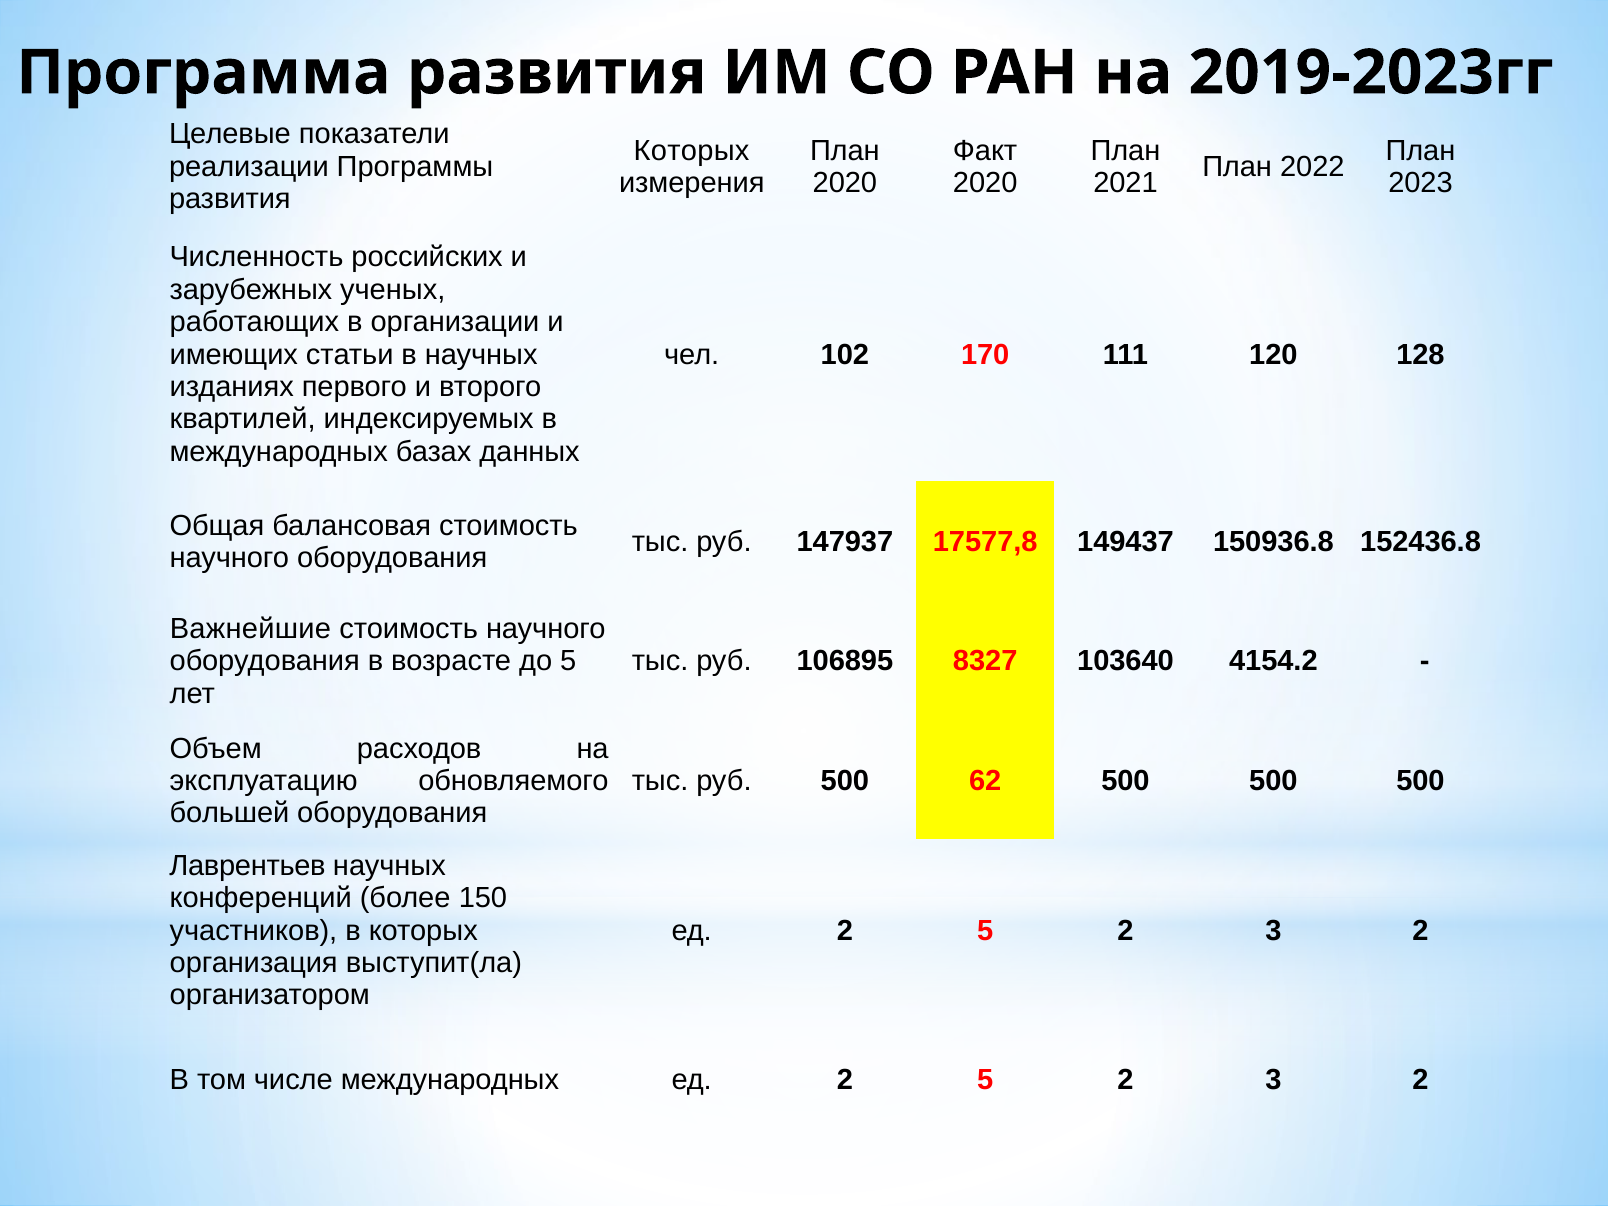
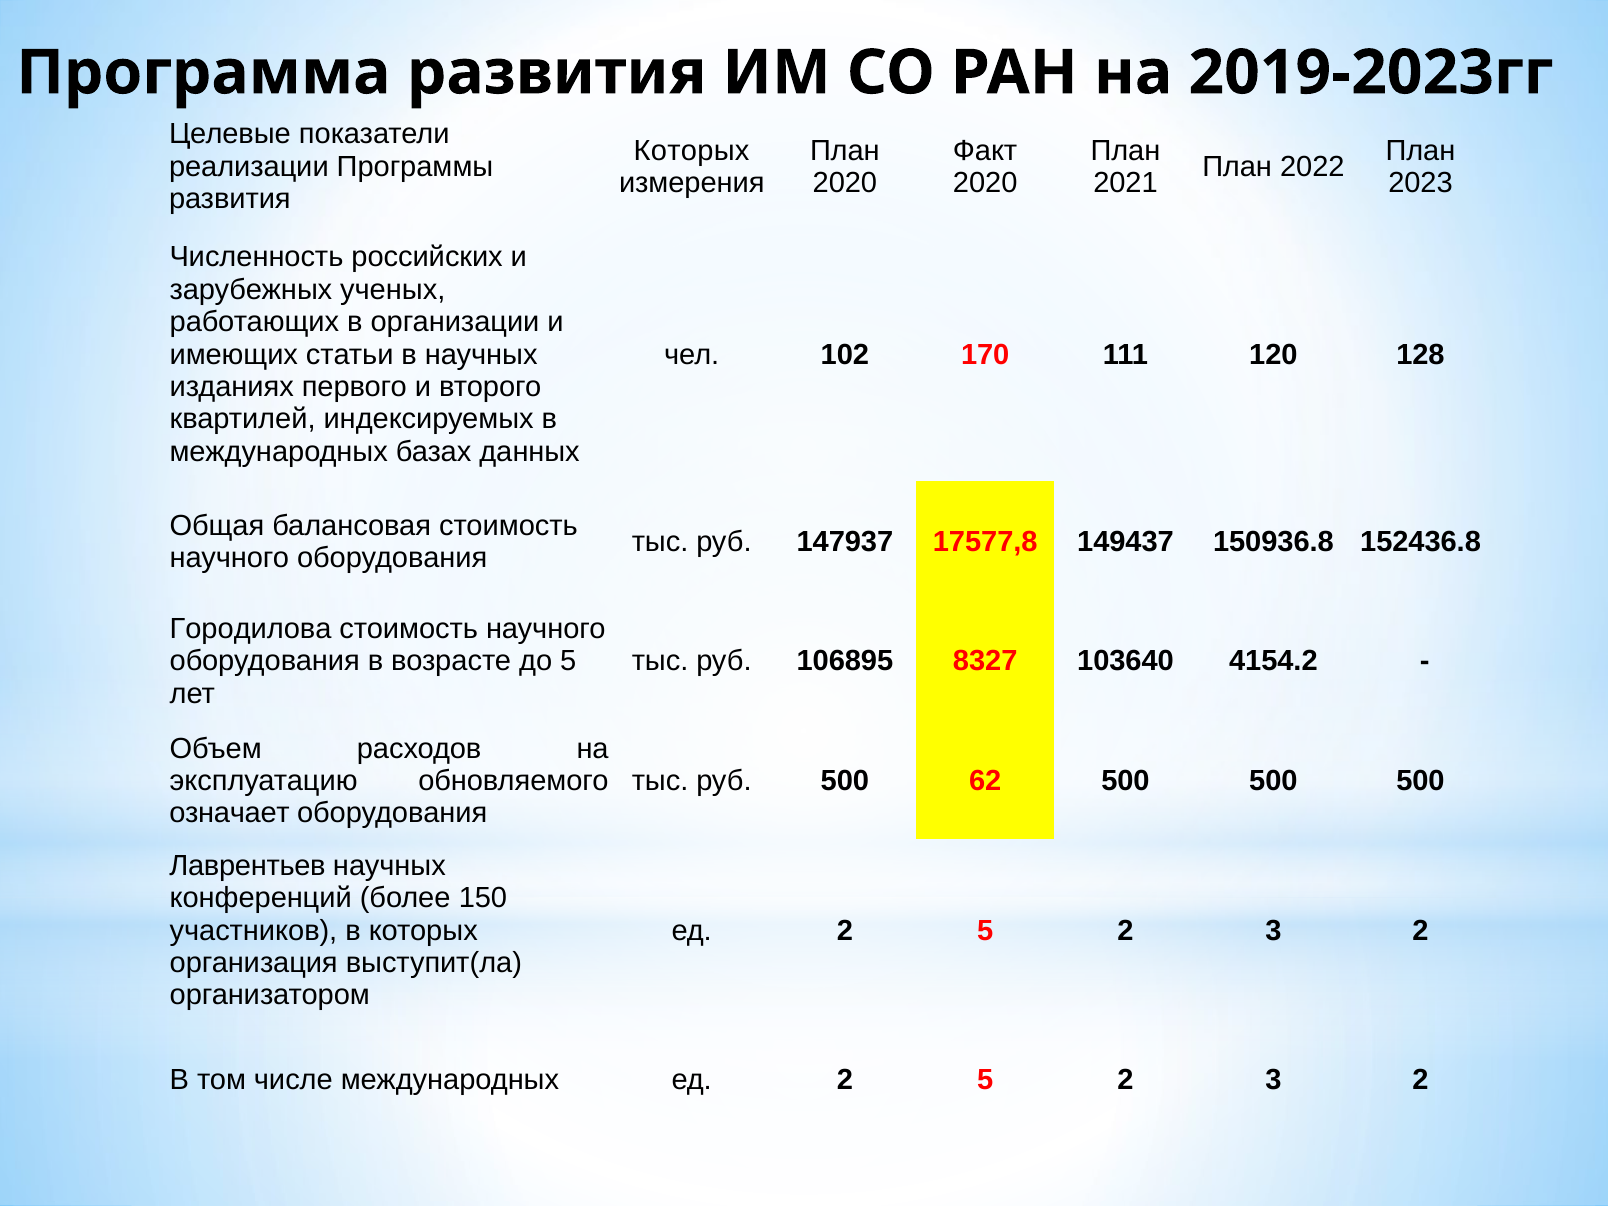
Важнейшие: Важнейшие -> Городилова (251, 629)
большей: большей -> означает (230, 813)
